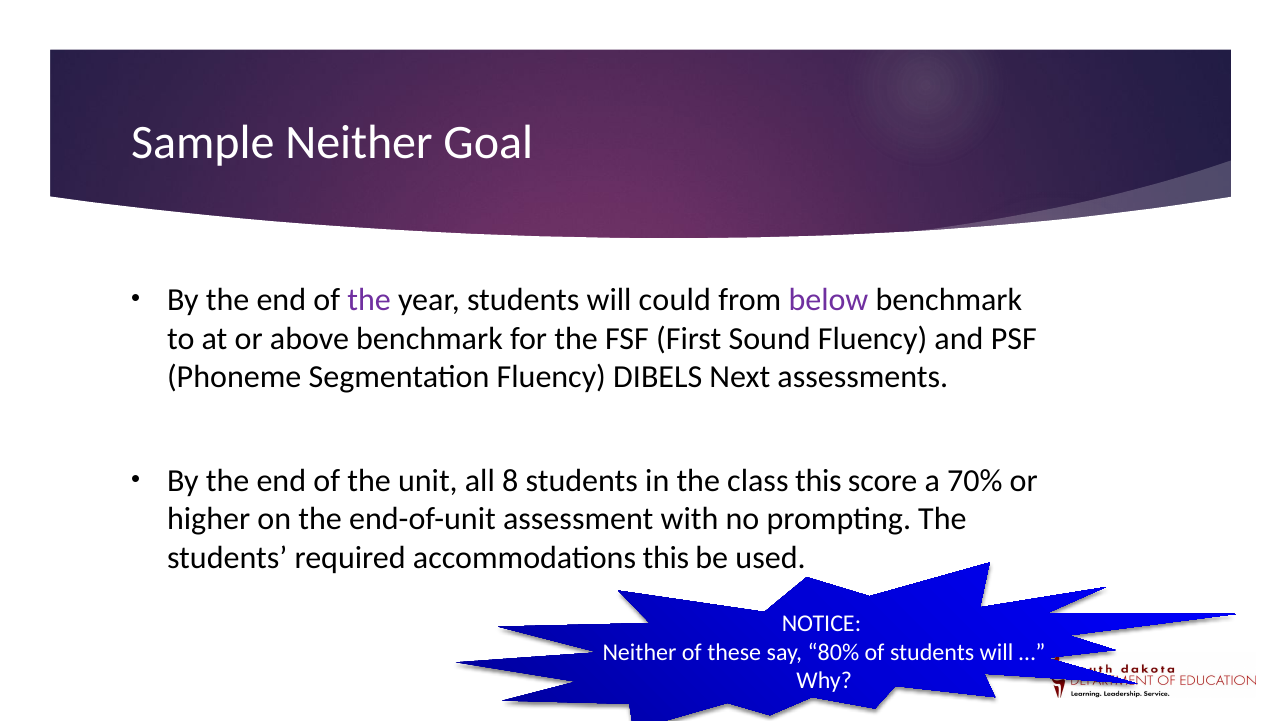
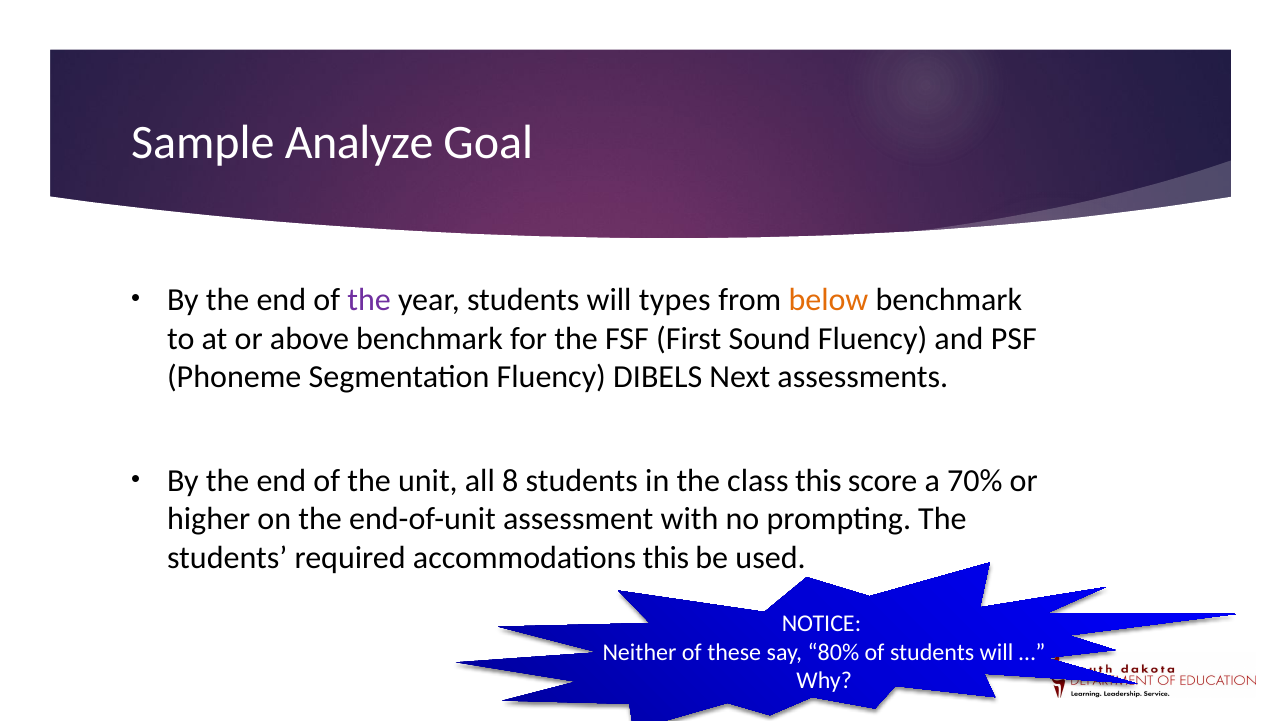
Sample Neither: Neither -> Analyze (359, 143)
could: could -> types (675, 300)
below colour: purple -> orange (828, 300)
